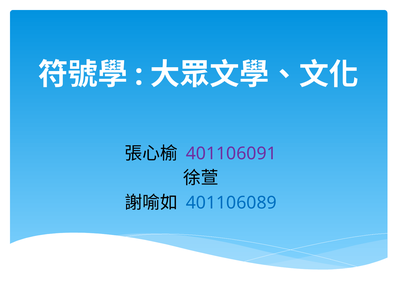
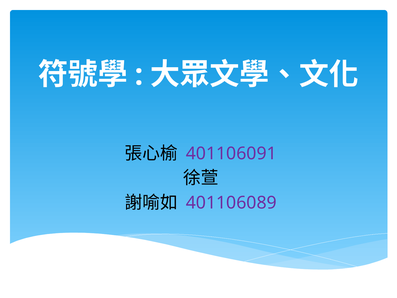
401106089 colour: blue -> purple (231, 203)
